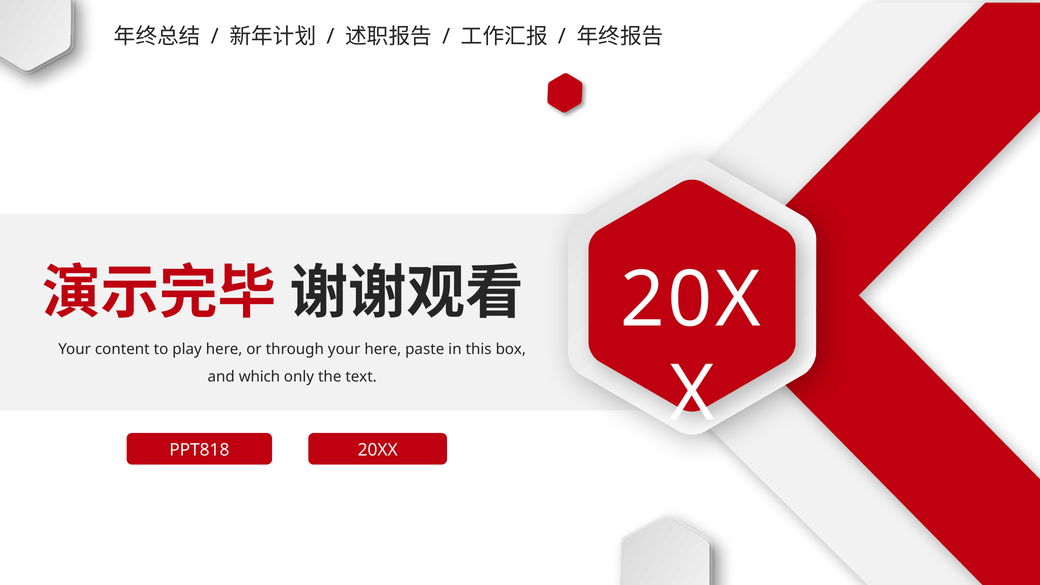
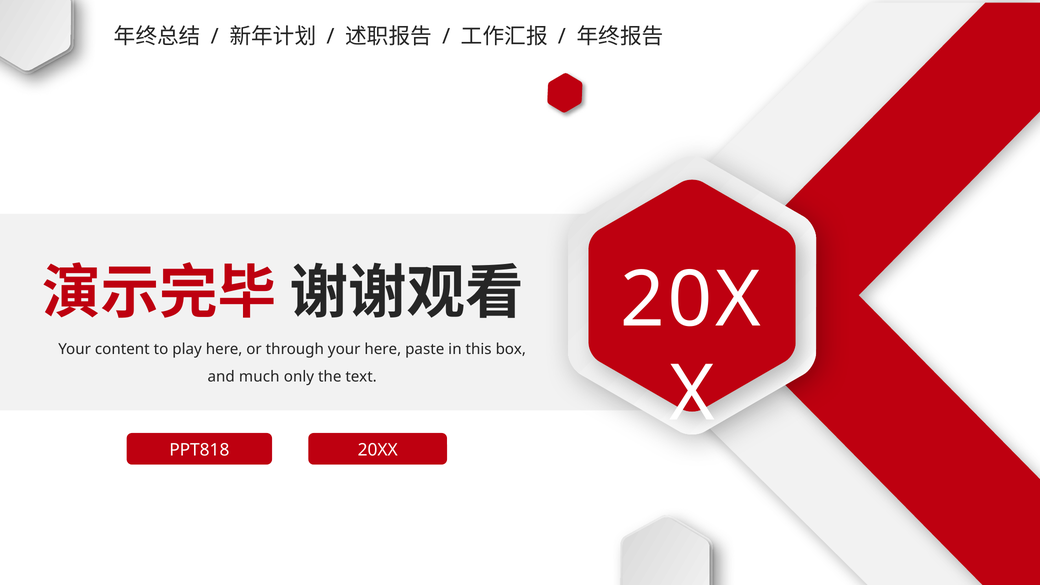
which: which -> much (259, 377)
